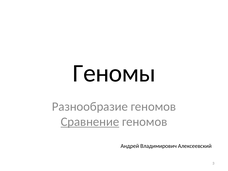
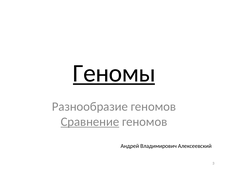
Геномы underline: none -> present (114, 73)
